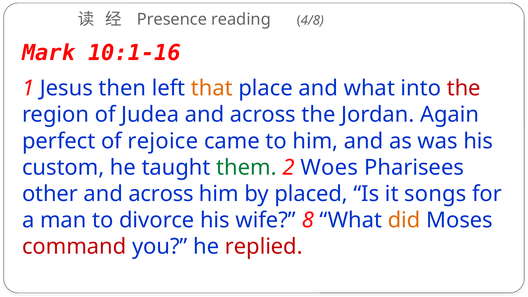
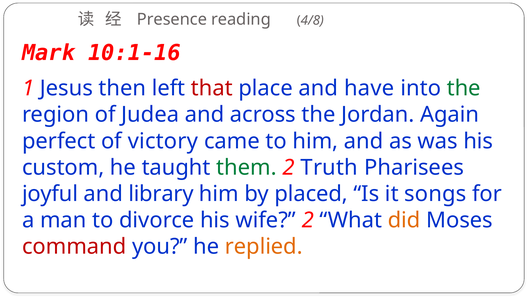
that colour: orange -> red (212, 88)
and what: what -> have (369, 88)
the colour: red -> green (464, 88)
rejoice: rejoice -> victory (163, 141)
Woes: Woes -> Truth (329, 167)
other: other -> joyful (50, 194)
across: across -> library (161, 194)
wife 8: 8 -> 2 (308, 220)
replied colour: red -> orange (264, 247)
